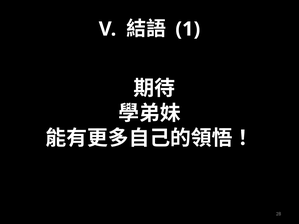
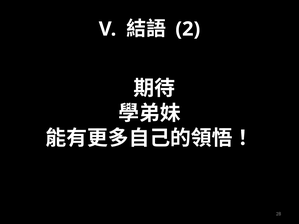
1: 1 -> 2 (188, 29)
